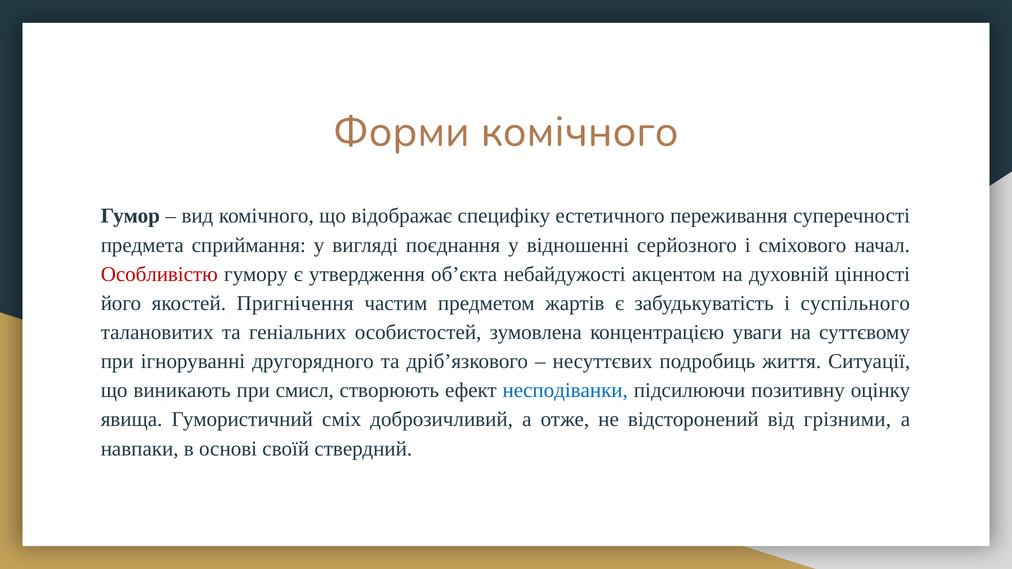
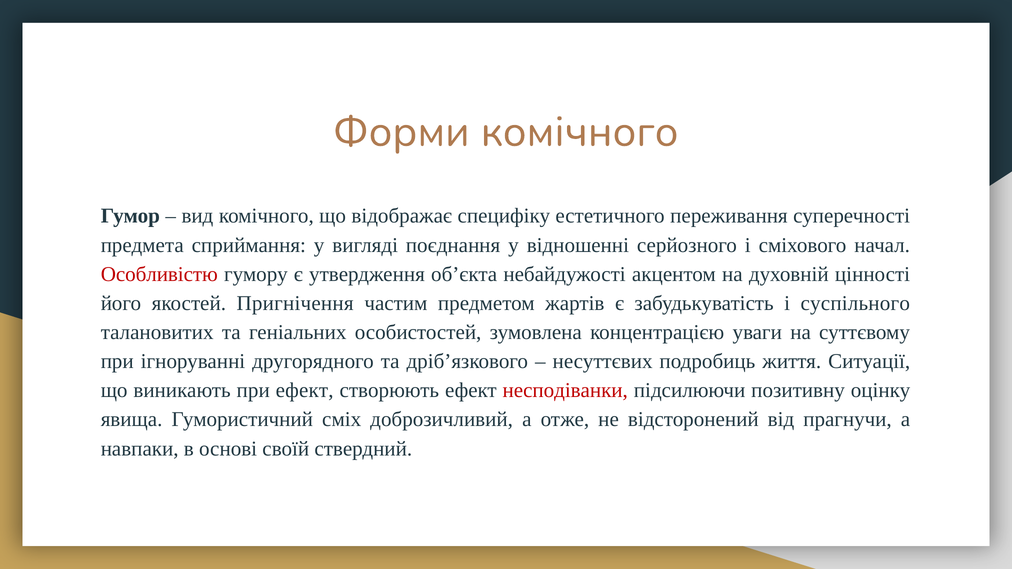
при смисл: смисл -> ефект (305, 391)
несподіванки colour: blue -> red (565, 391)
грізними: грізними -> прагнучи (848, 420)
